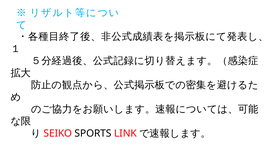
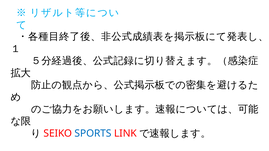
SPORTS colour: black -> blue (93, 134)
